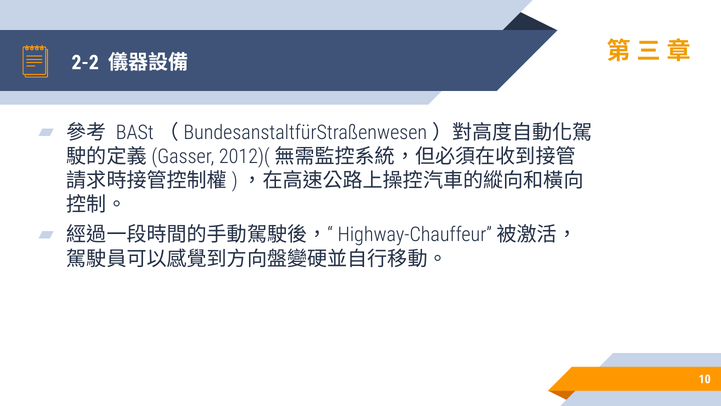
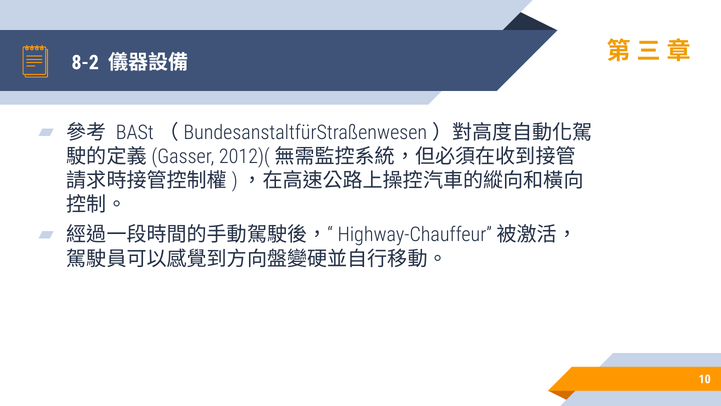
2-2: 2-2 -> 8-2 (85, 63)
